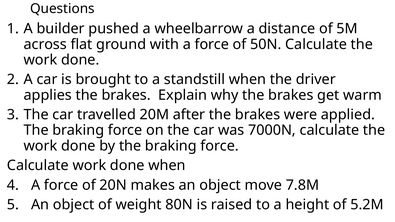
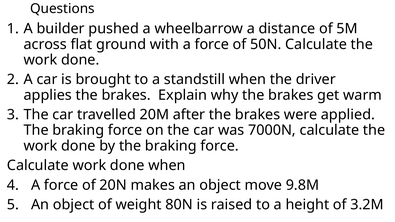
7.8M: 7.8M -> 9.8M (302, 185)
5.2M: 5.2M -> 3.2M (367, 205)
